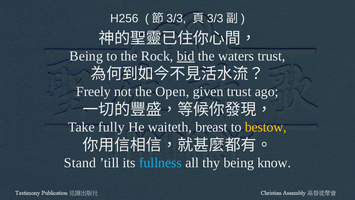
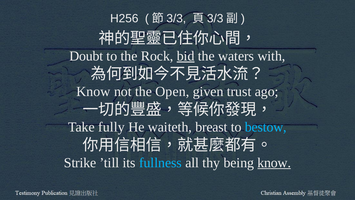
Being: Being -> Doubt (86, 56)
waters trust: trust -> with (271, 56)
Freely: Freely -> Know (93, 91)
bestow colour: yellow -> light blue (266, 127)
Stand: Stand -> Strike (80, 163)
know underline: none -> present (274, 163)
